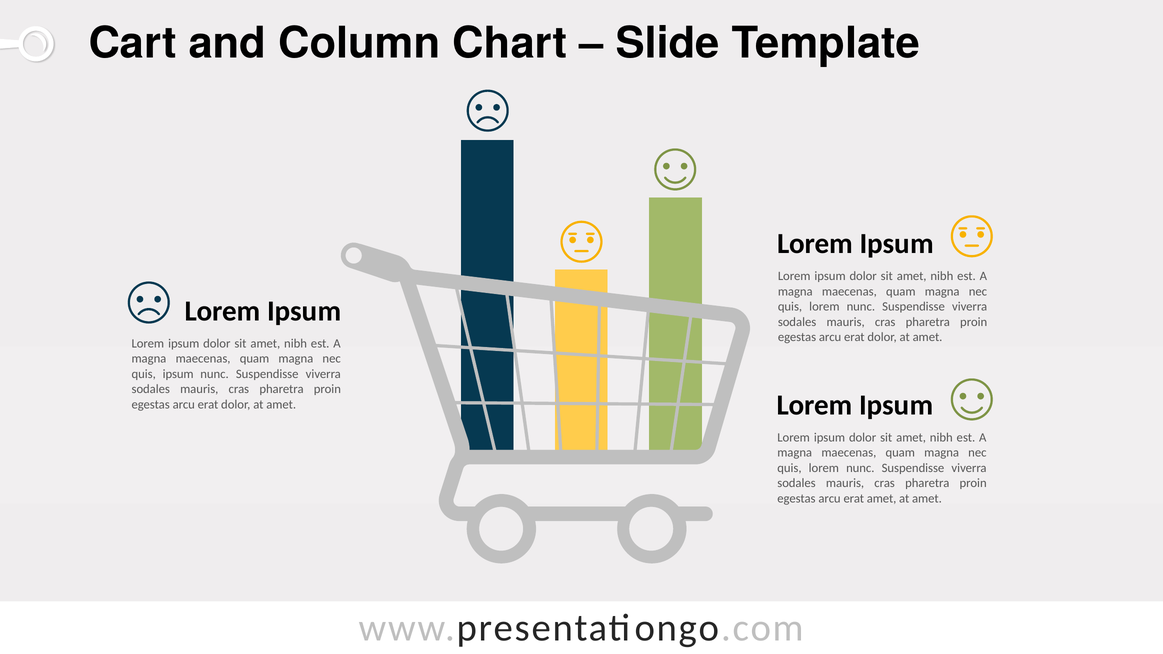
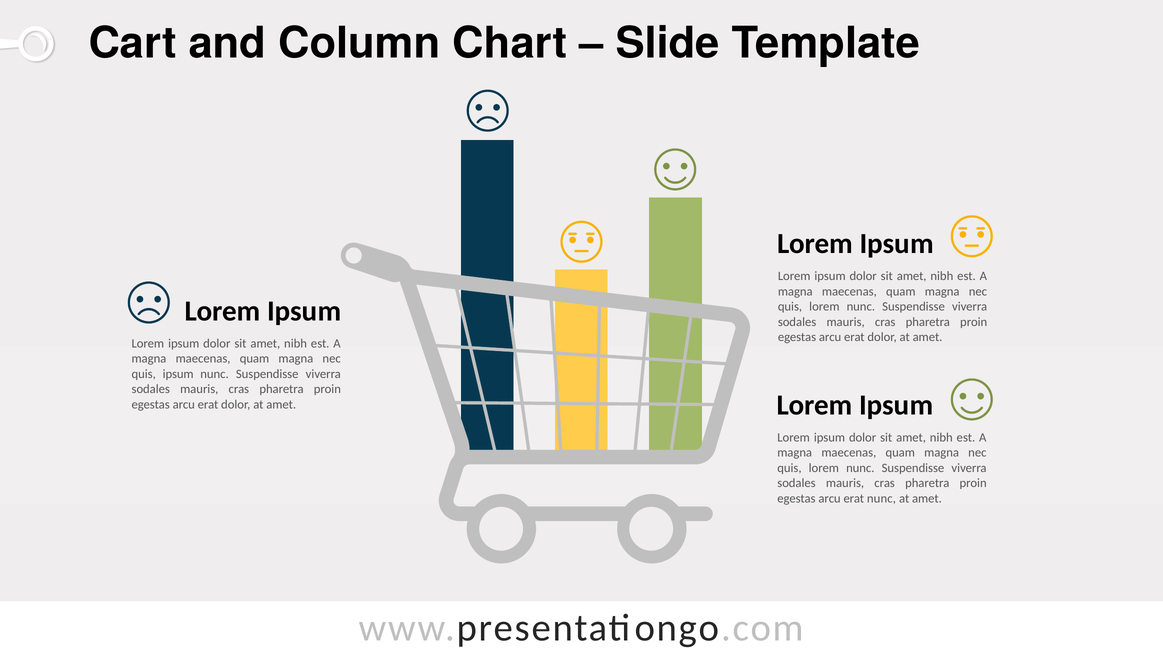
erat amet: amet -> nunc (881, 498)
